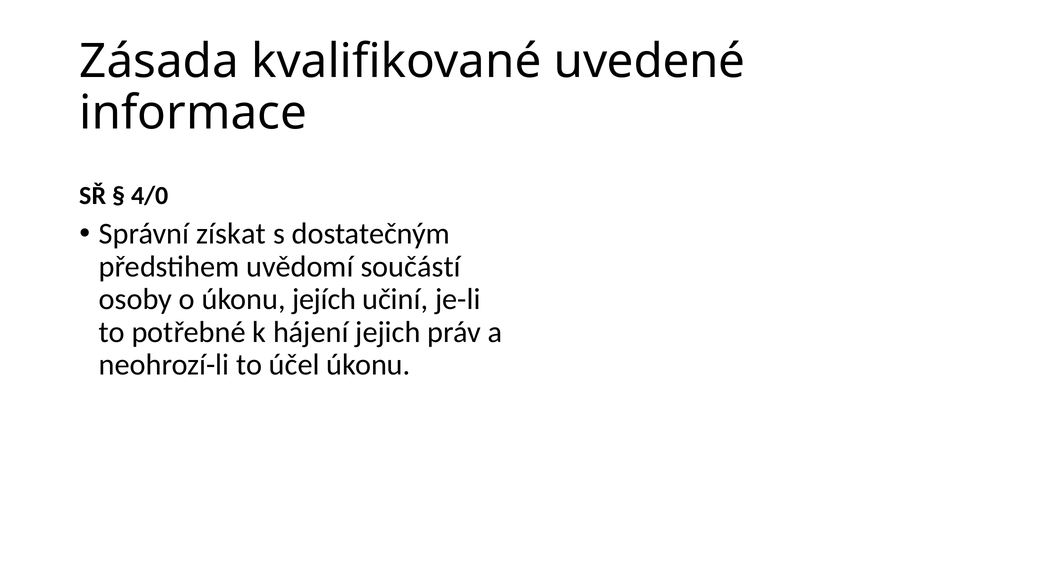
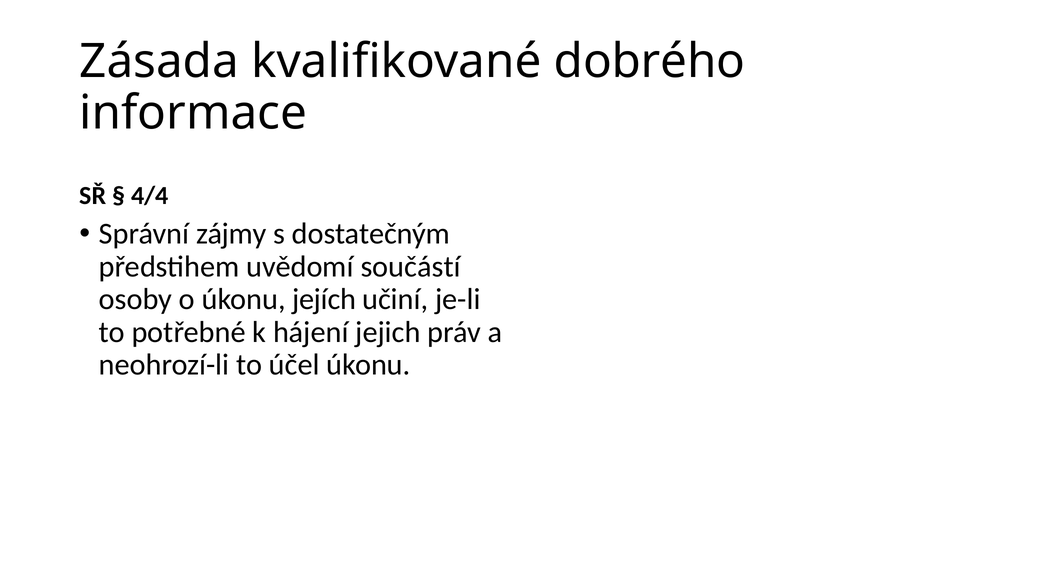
uvedené: uvedené -> dobrého (650, 62)
4/0: 4/0 -> 4/4 (150, 196)
získat: získat -> zájmy (231, 234)
